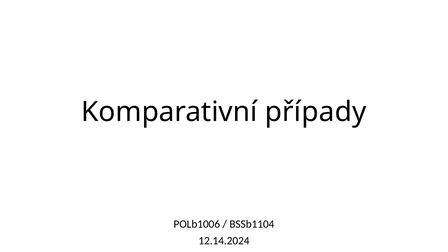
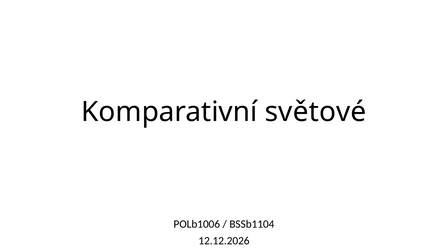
případy: případy -> světové (316, 112)
12.14.2024: 12.14.2024 -> 12.12.2026 (224, 241)
